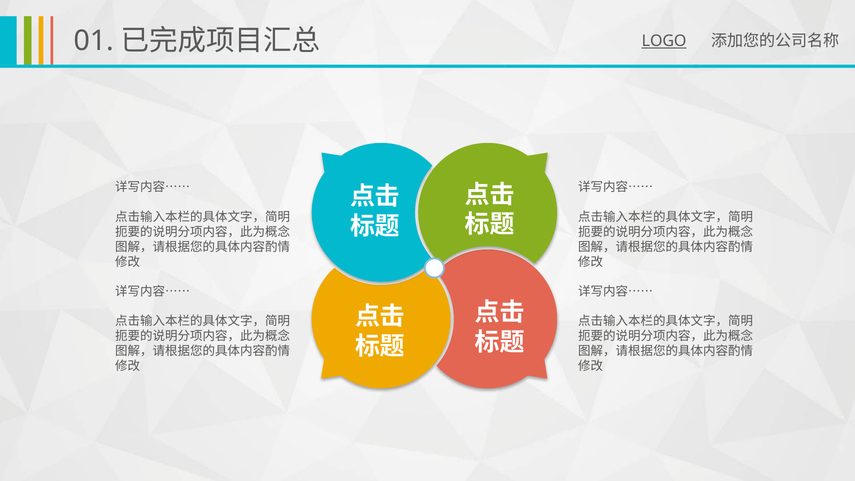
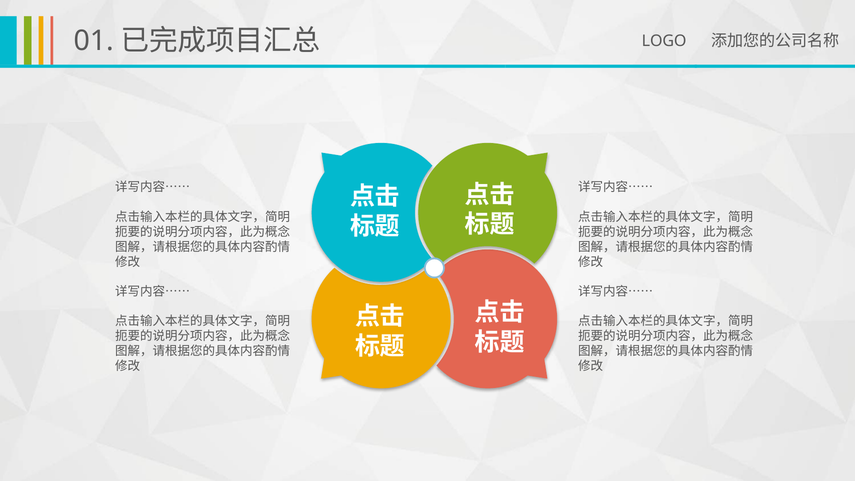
LOGO underline: present -> none (664, 41)
